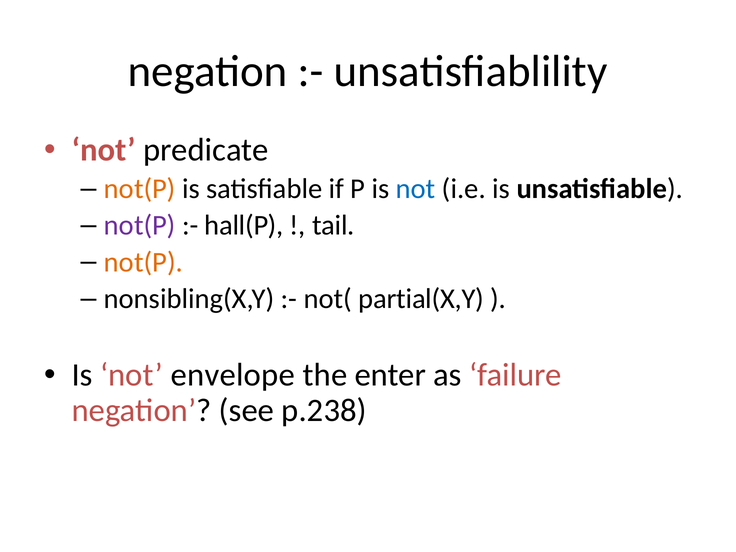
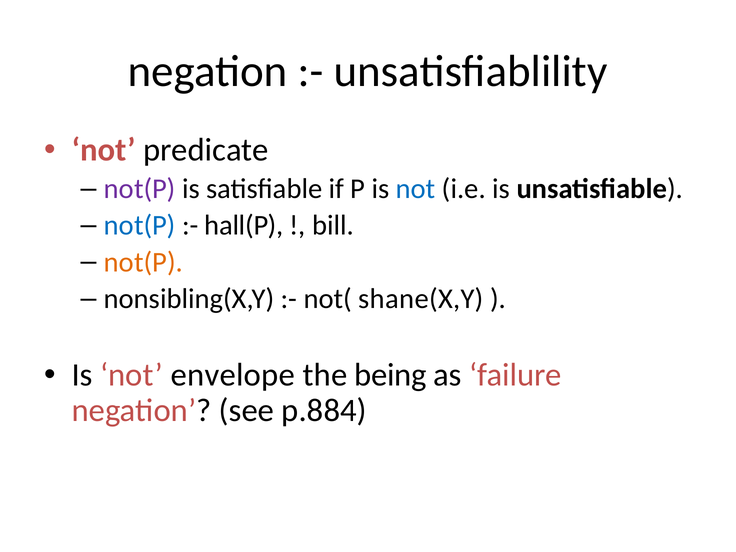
not(P colour: orange -> purple (140, 189)
not(P colour: purple -> blue (140, 226)
tail: tail -> bill (333, 226)
partial(X,Y: partial(X,Y -> shane(X,Y (421, 299)
enter: enter -> being (390, 375)
p.238: p.238 -> p.884 (324, 410)
